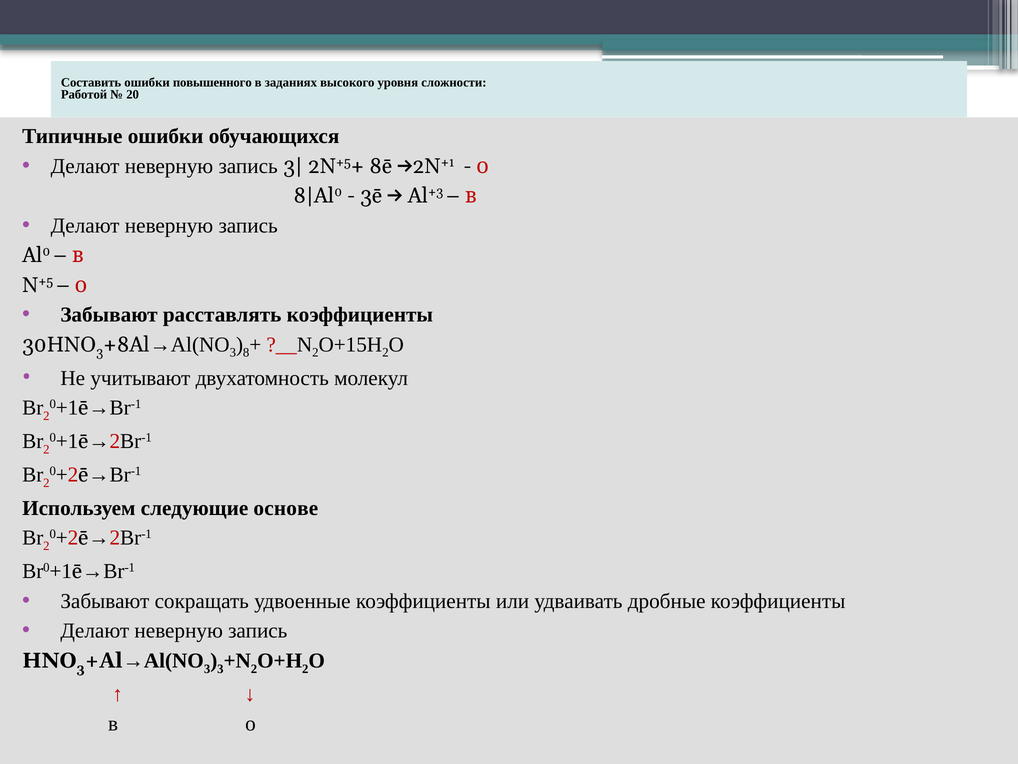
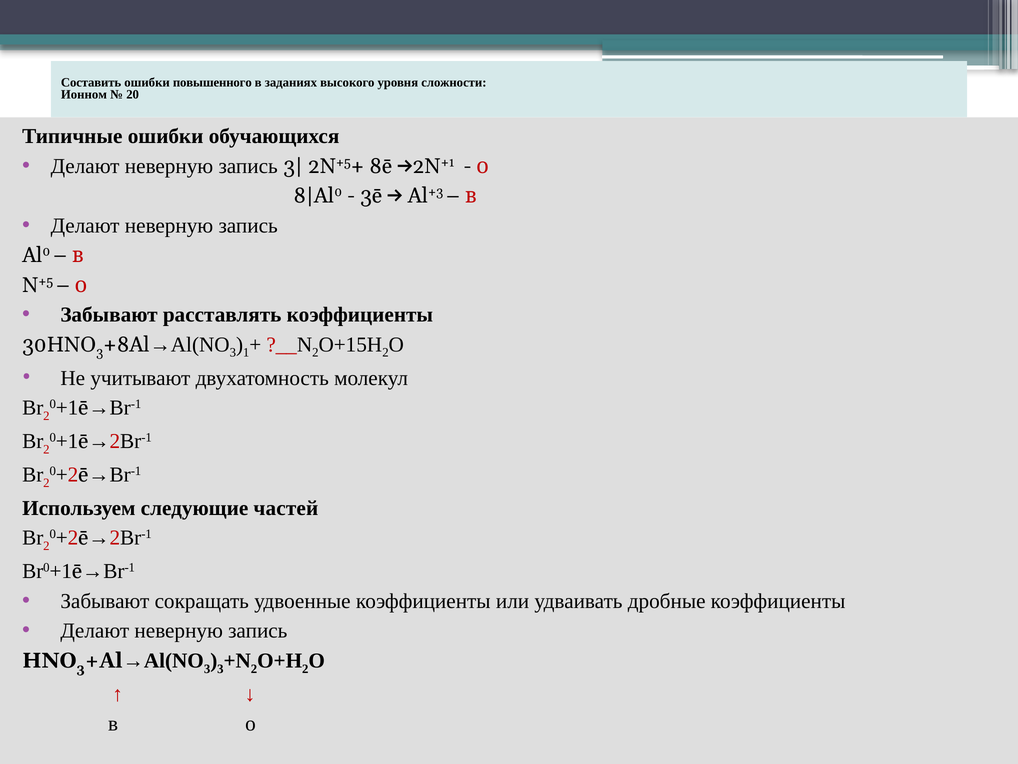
Работой: Работой -> Ионном (84, 95)
8: 8 -> 1 (246, 353)
основе: основе -> частей (286, 508)
